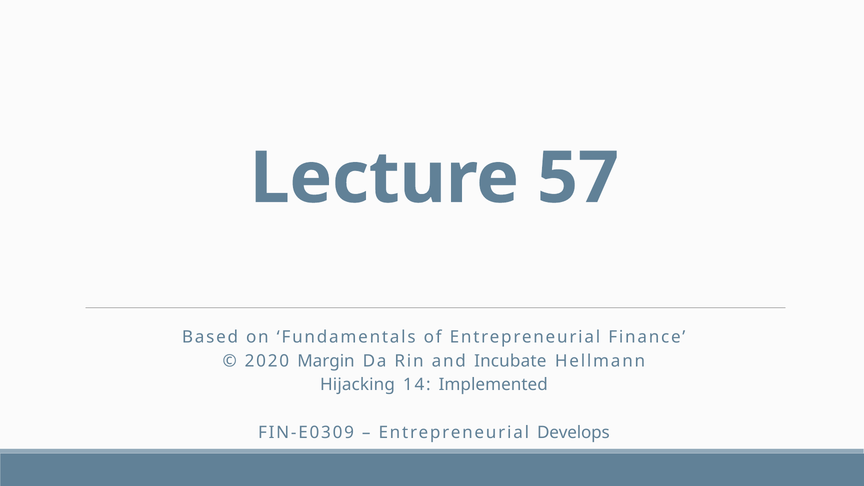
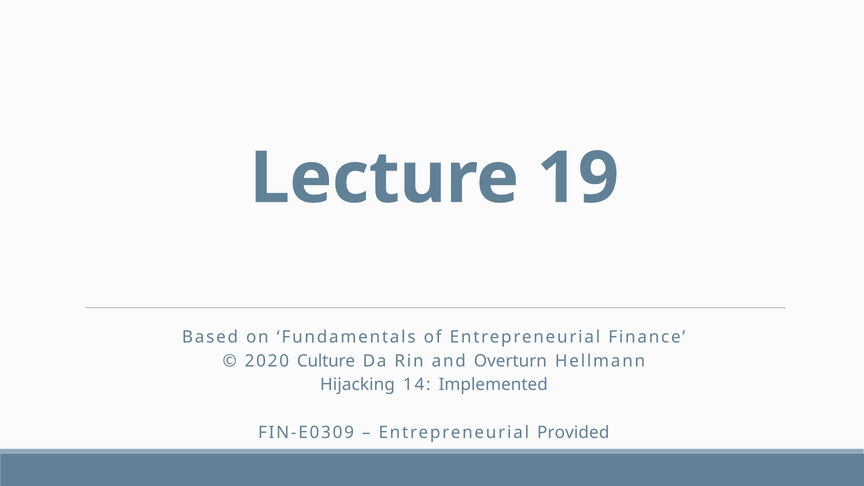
57: 57 -> 19 (578, 178)
Margin: Margin -> Culture (326, 361)
Incubate: Incubate -> Overturn (510, 361)
Develops: Develops -> Provided (573, 433)
